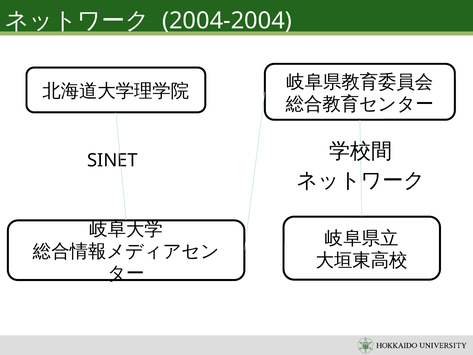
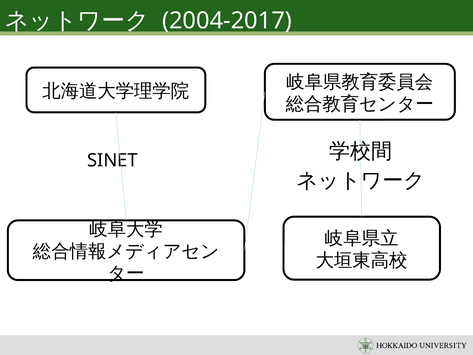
2004-2004: 2004-2004 -> 2004-2017 (227, 21)
